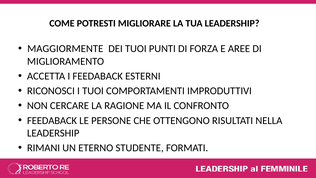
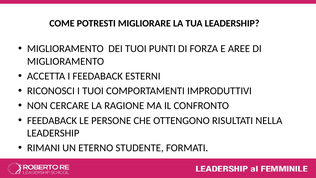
MAGGIORMENTE: MAGGIORMENTE -> MIGLIORAMENTO (65, 49)
